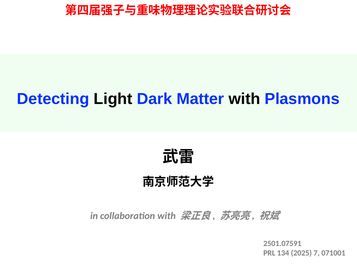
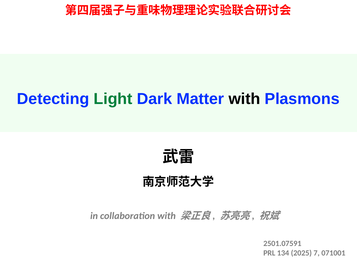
Light colour: black -> green (113, 99)
